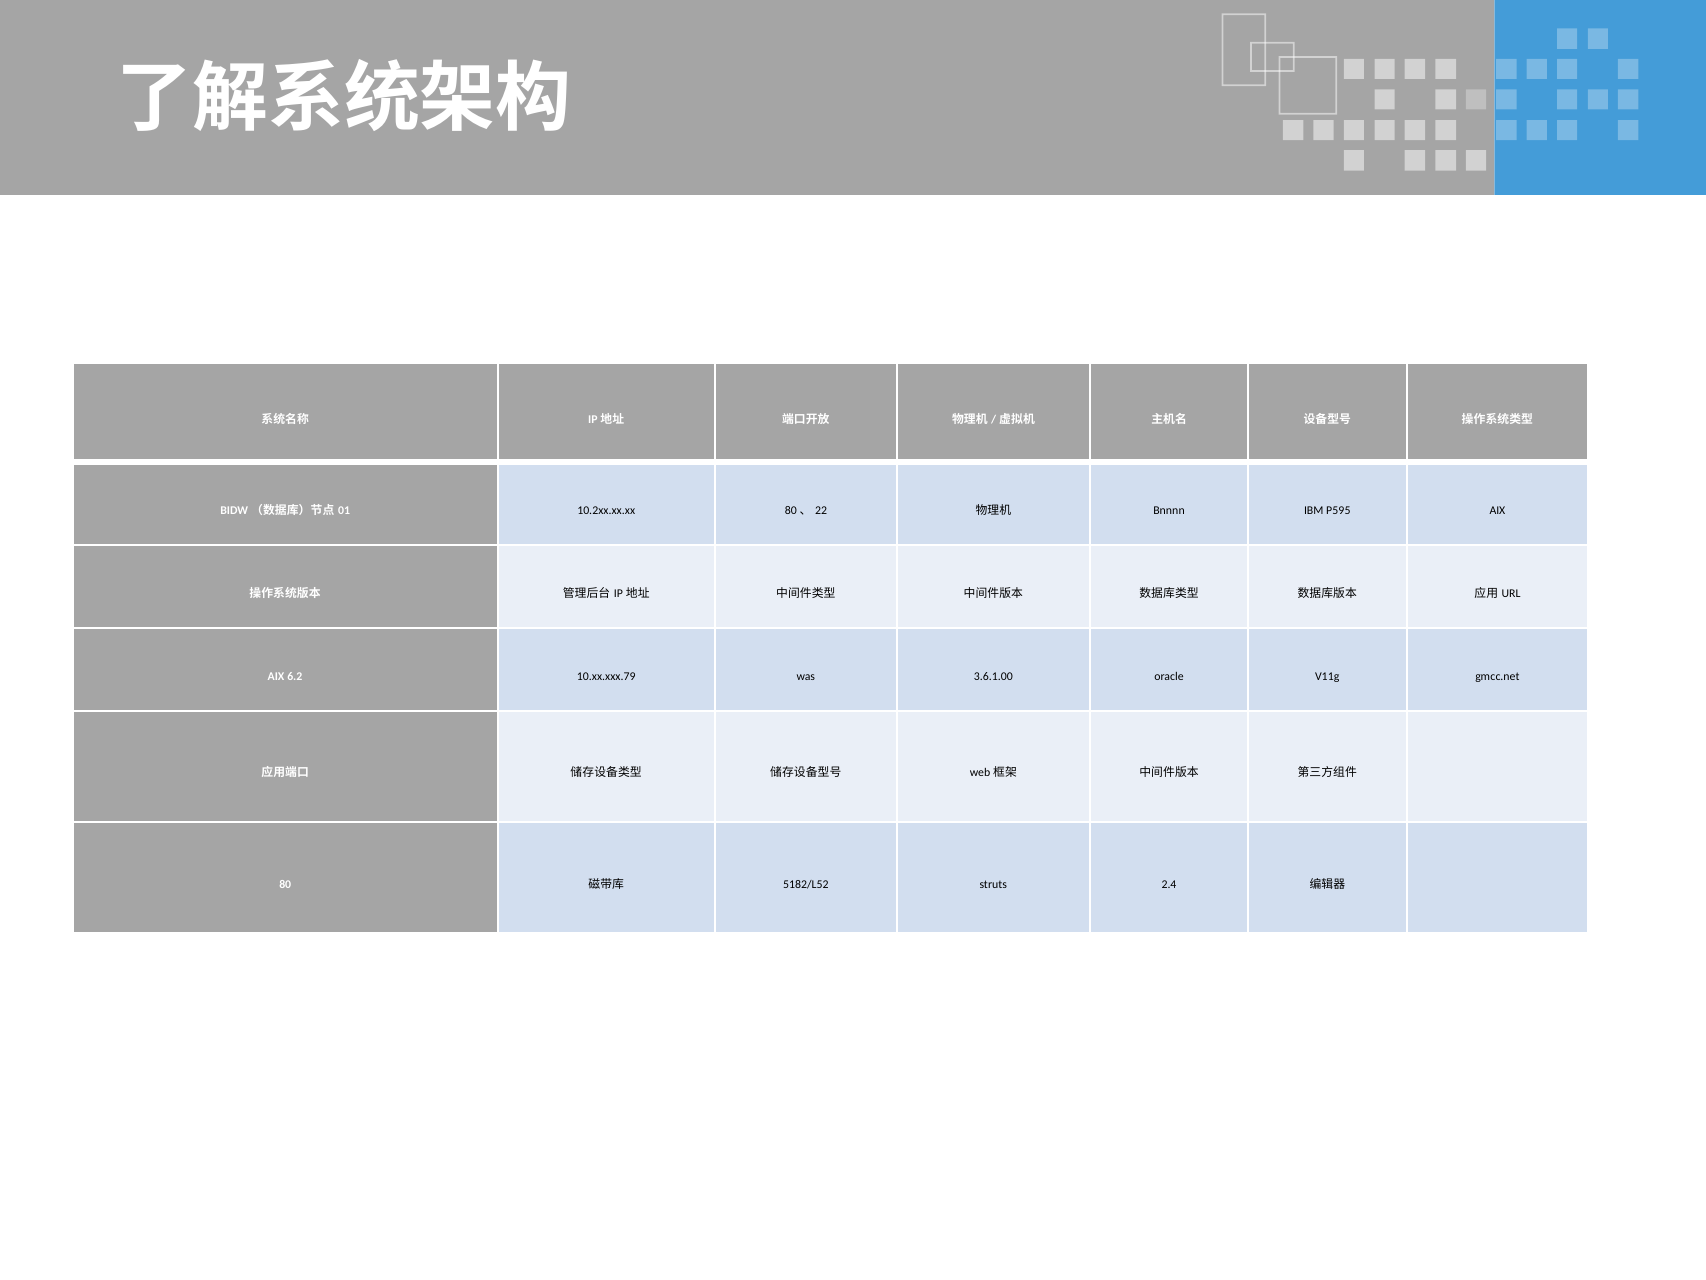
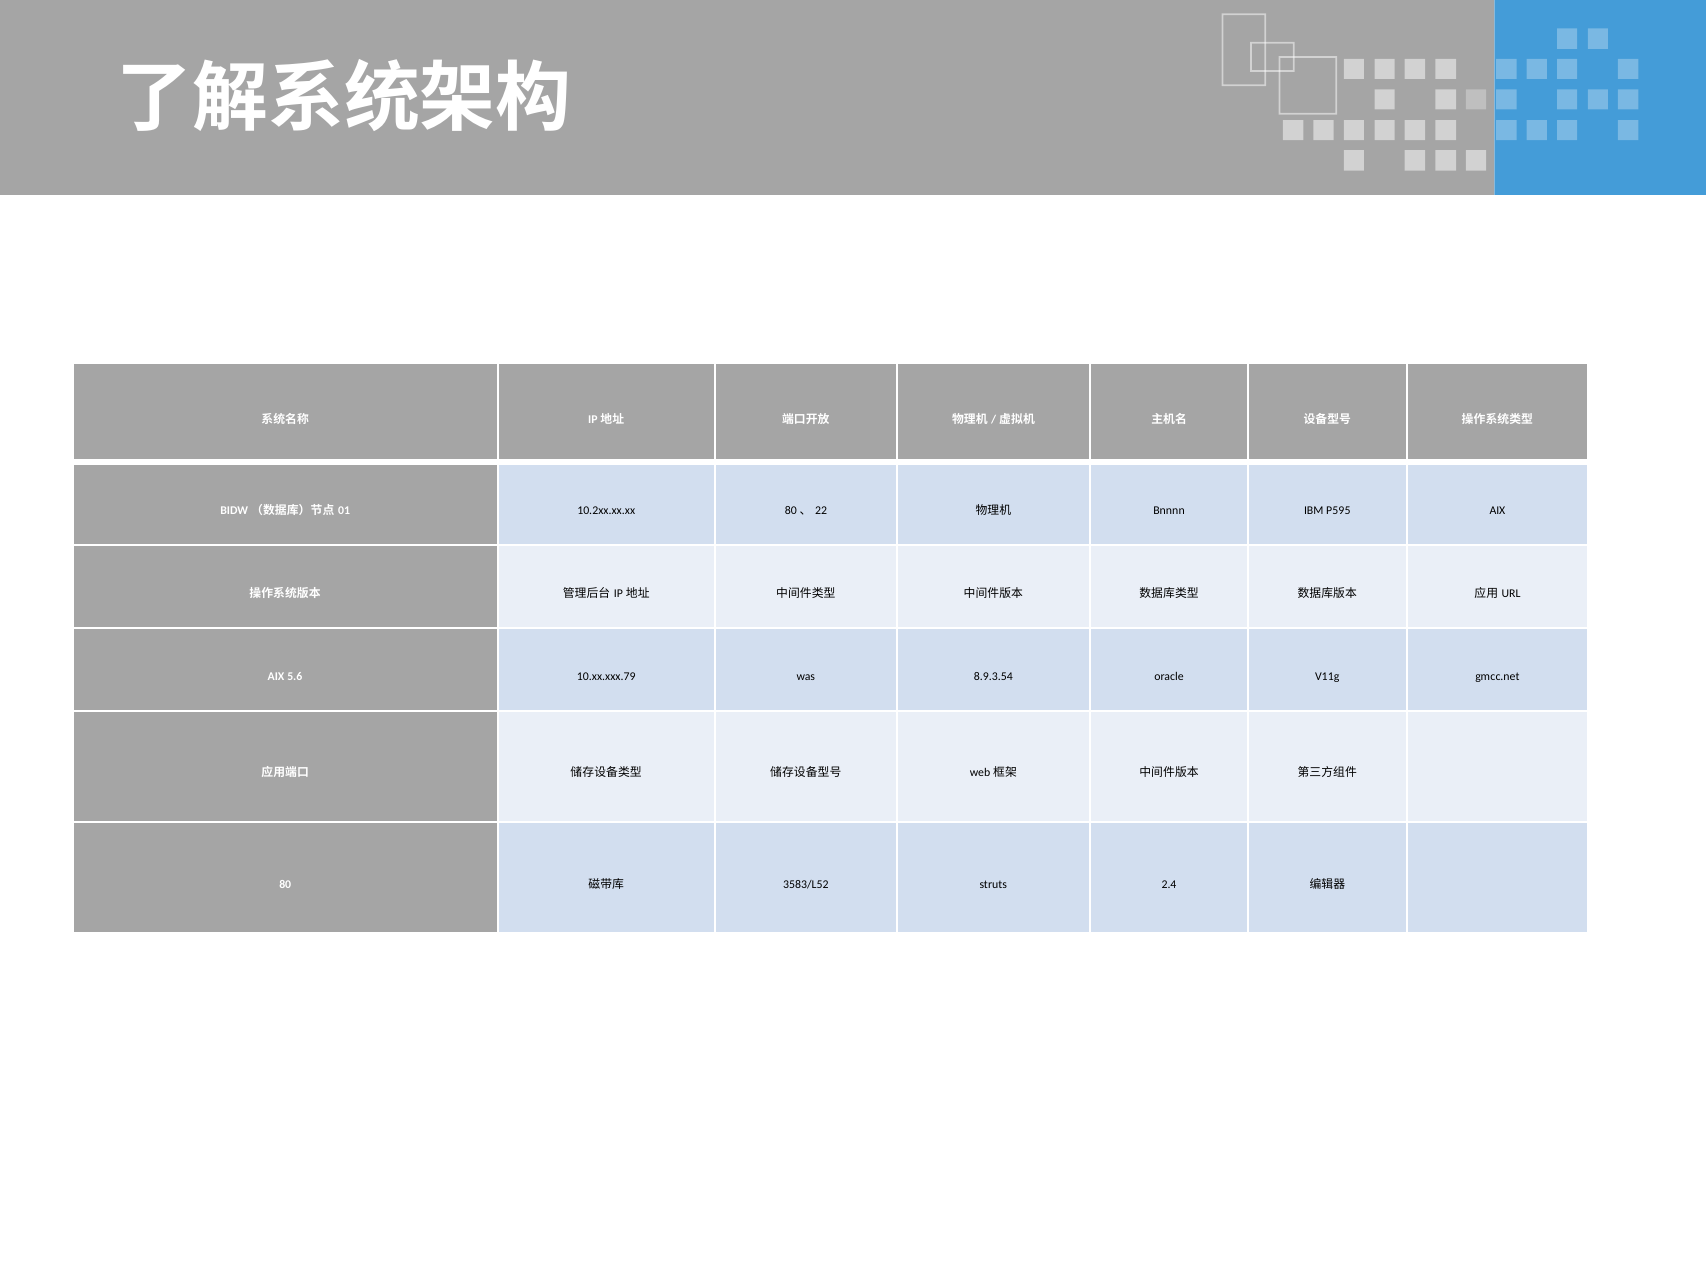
6.2: 6.2 -> 5.6 (295, 676)
3.6.1.00: 3.6.1.00 -> 8.9.3.54 (993, 676)
5182/L52: 5182/L52 -> 3583/L52 (806, 884)
